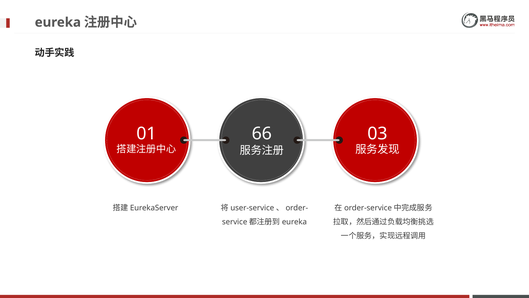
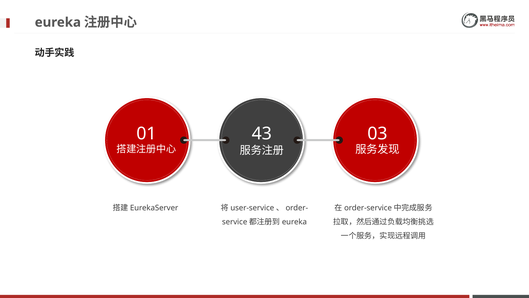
66: 66 -> 43 (262, 133)
